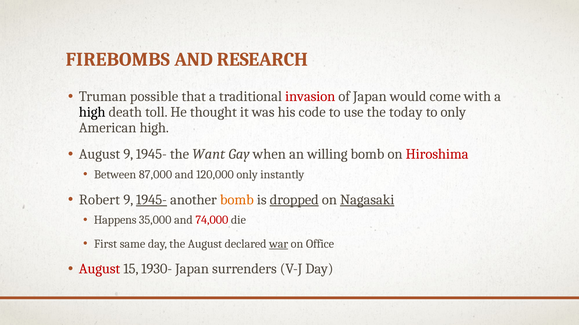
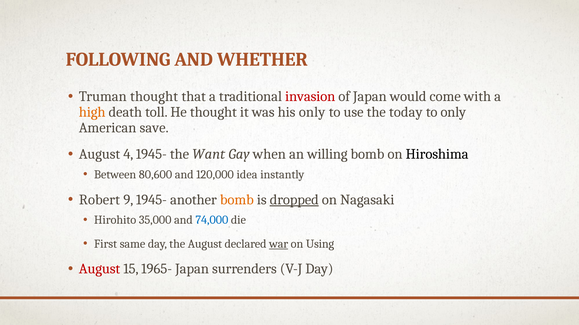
FIREBOMBS: FIREBOMBS -> FOLLOWING (118, 60)
RESEARCH: RESEARCH -> WHETHER (263, 60)
Truman possible: possible -> thought (154, 97)
high colour: black -> orange (92, 112)
his code: code -> only (312, 112)
American high: high -> save (154, 128)
August 9: 9 -> 4 (128, 154)
Hiroshima colour: red -> black (437, 154)
87,000: 87,000 -> 80,600 (155, 175)
120,000 only: only -> idea (247, 175)
1945- underline: present -> none (151, 200)
Nagasaki underline: present -> none (367, 200)
Happens: Happens -> Hirohito (115, 220)
74,000 colour: red -> blue (212, 220)
Office: Office -> Using (320, 244)
1930-: 1930- -> 1965- (157, 269)
